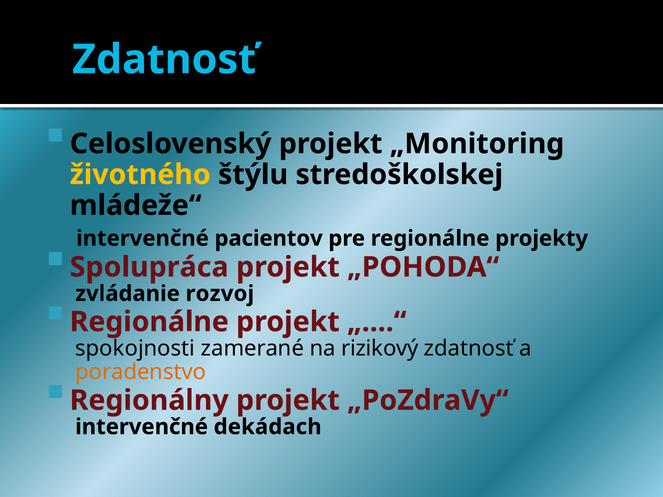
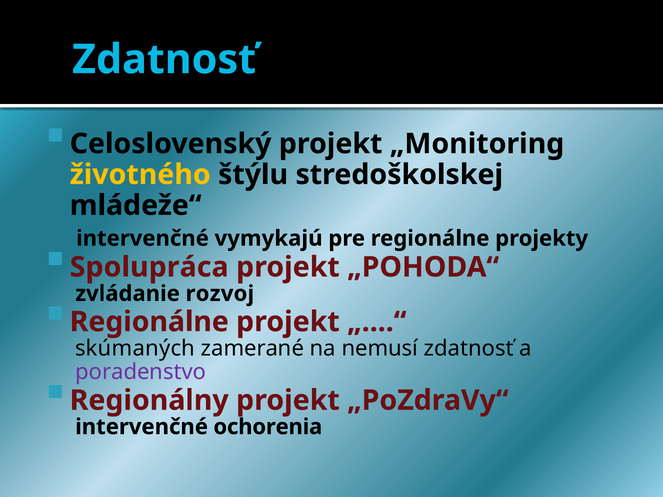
pacientov: pacientov -> vymykajú (269, 239)
spokojnosti: spokojnosti -> skúmaných (135, 349)
rizikový: rizikový -> nemusí (380, 349)
poradenstvo colour: orange -> purple (141, 372)
dekádach: dekádach -> ochorenia (268, 427)
